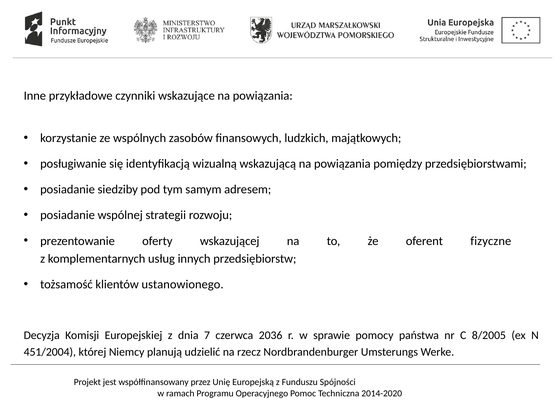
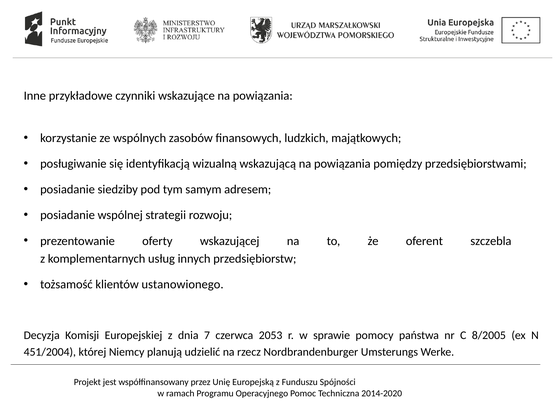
fizyczne: fizyczne -> szczebla (491, 241)
2036: 2036 -> 2053 (271, 335)
